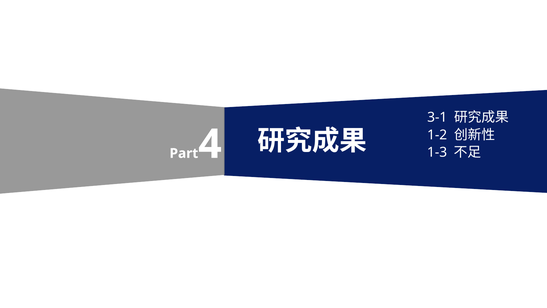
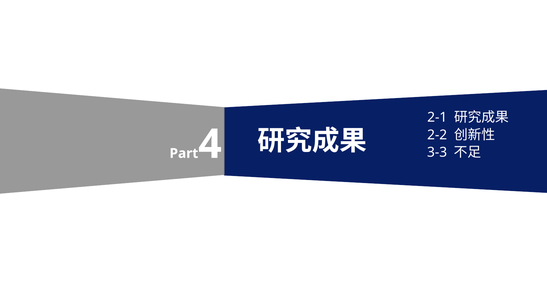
3-1: 3-1 -> 2-1 (437, 117)
1-2: 1-2 -> 2-2 (437, 135)
1-3: 1-3 -> 3-3 (437, 152)
